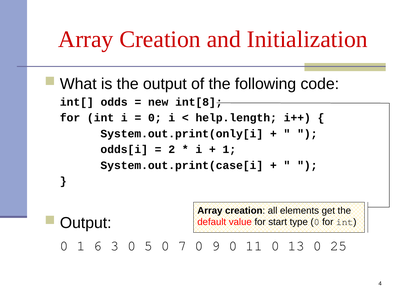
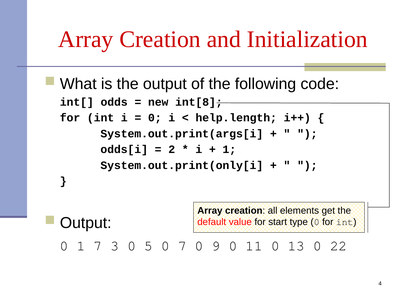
System.out.print(only[i: System.out.print(only[i -> System.out.print(args[i (182, 133)
System.out.print(case[i: System.out.print(case[i -> System.out.print(only[i (182, 165)
1 6: 6 -> 7 (98, 245)
25: 25 -> 22 (339, 245)
